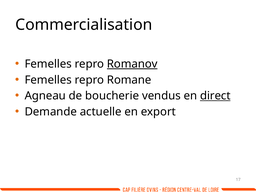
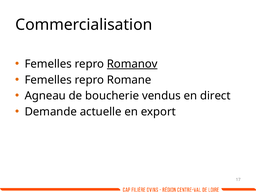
direct underline: present -> none (215, 96)
